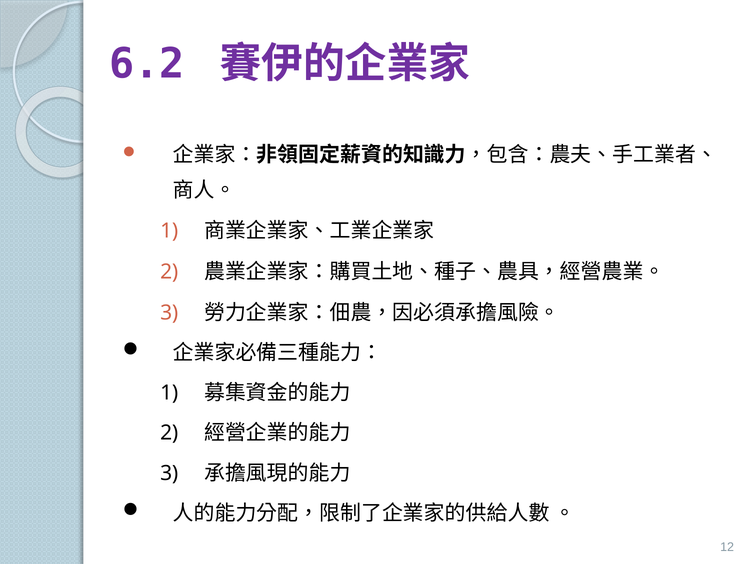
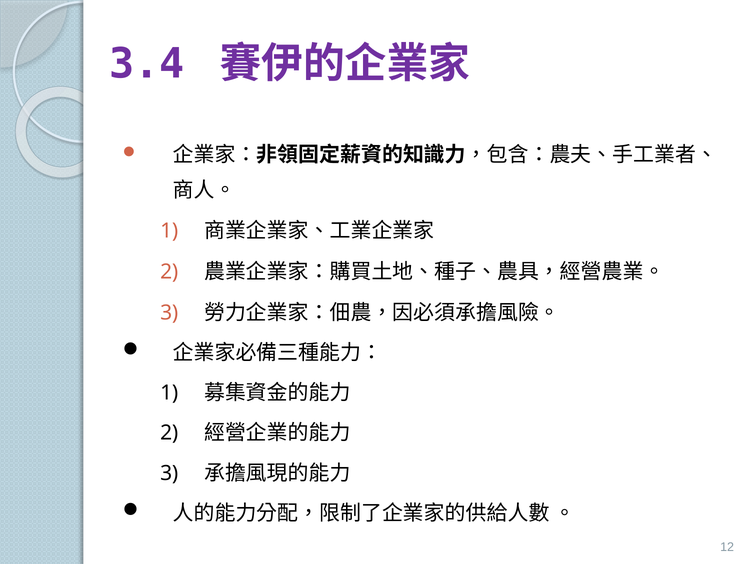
6.2: 6.2 -> 3.4 (147, 64)
